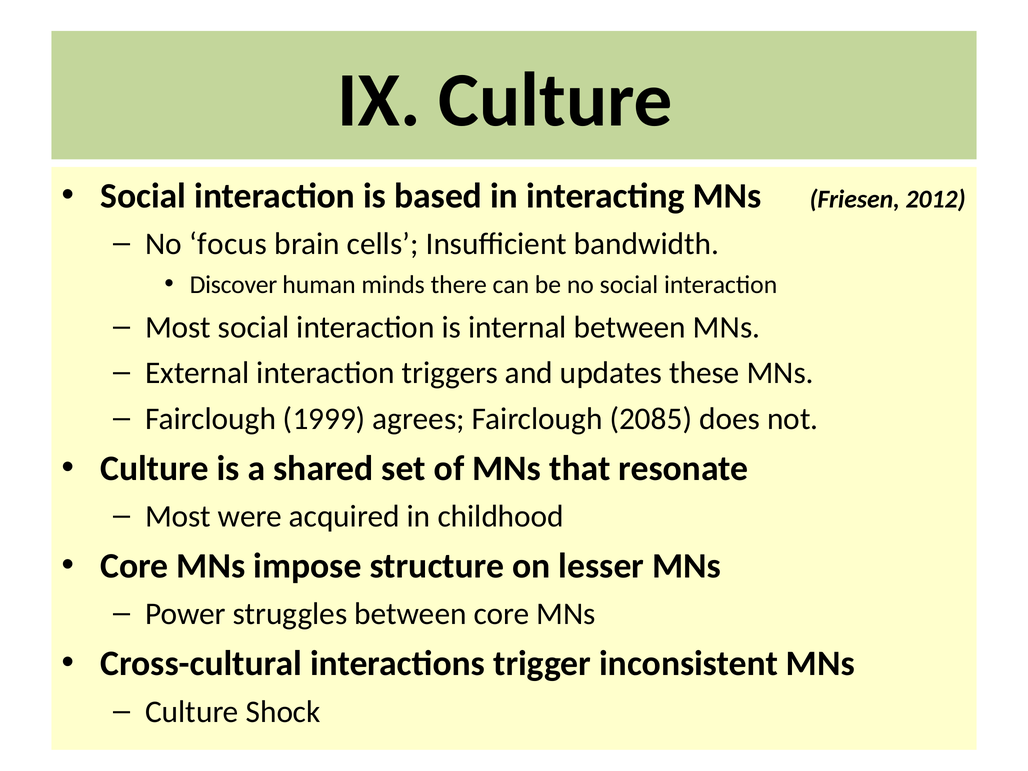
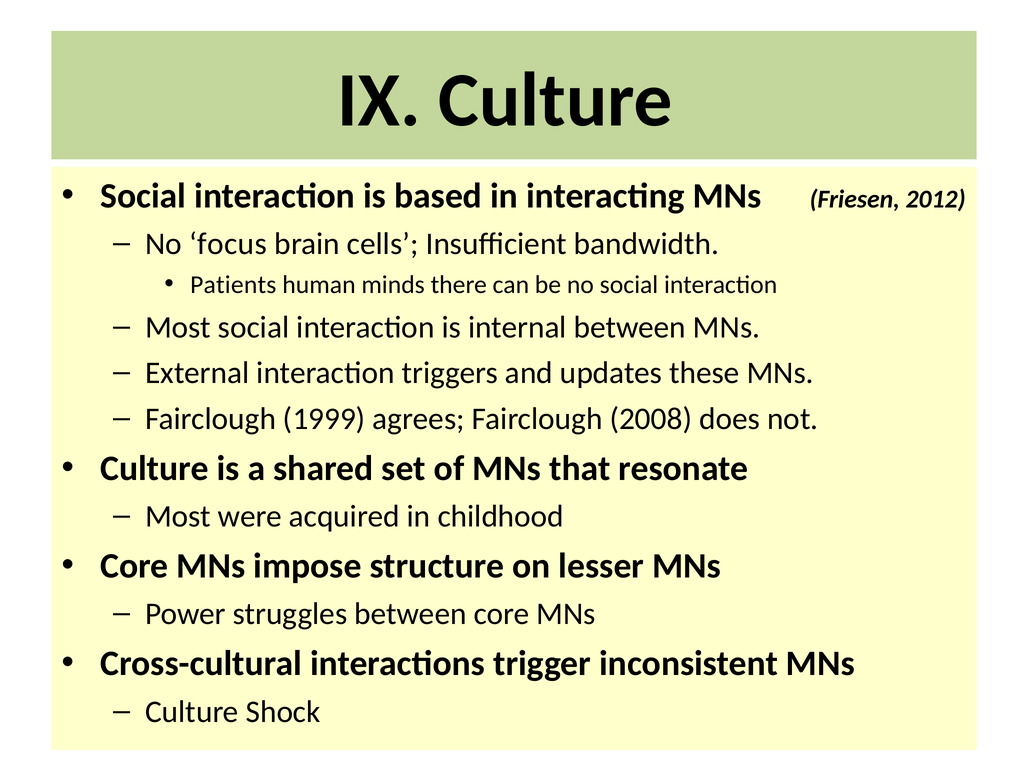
Discover: Discover -> Patients (233, 285)
2085: 2085 -> 2008 (651, 419)
